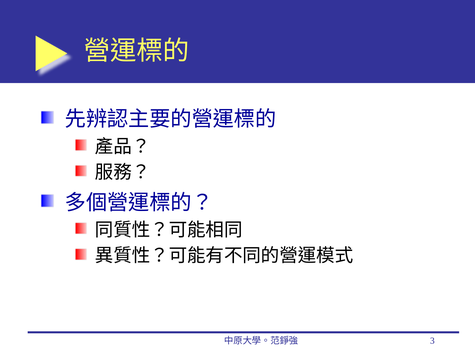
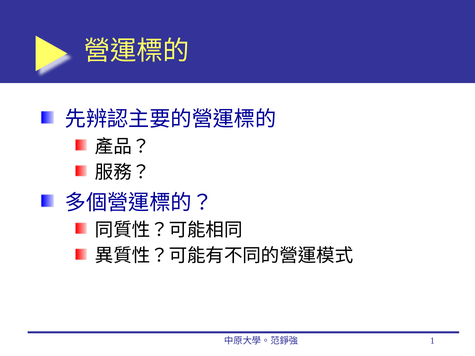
3: 3 -> 1 (432, 341)
